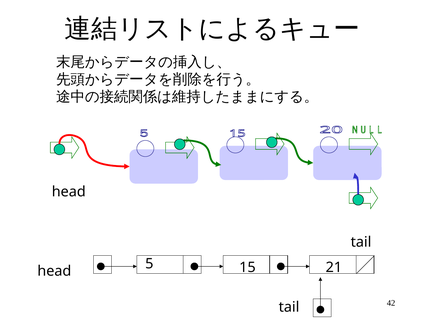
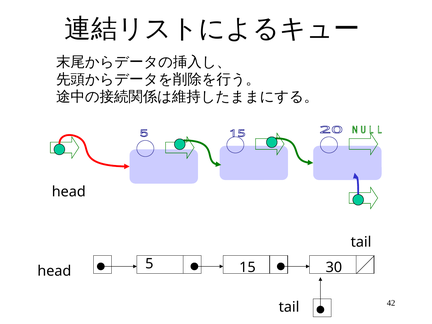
21: 21 -> 30 (334, 267)
